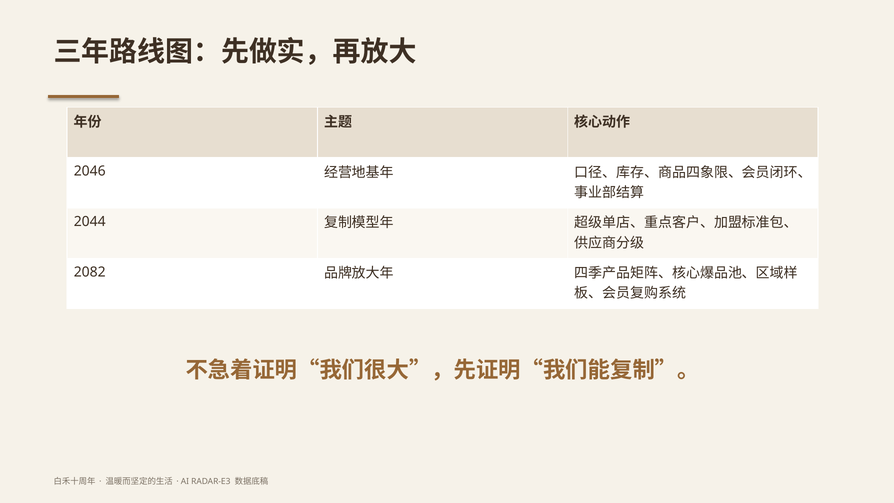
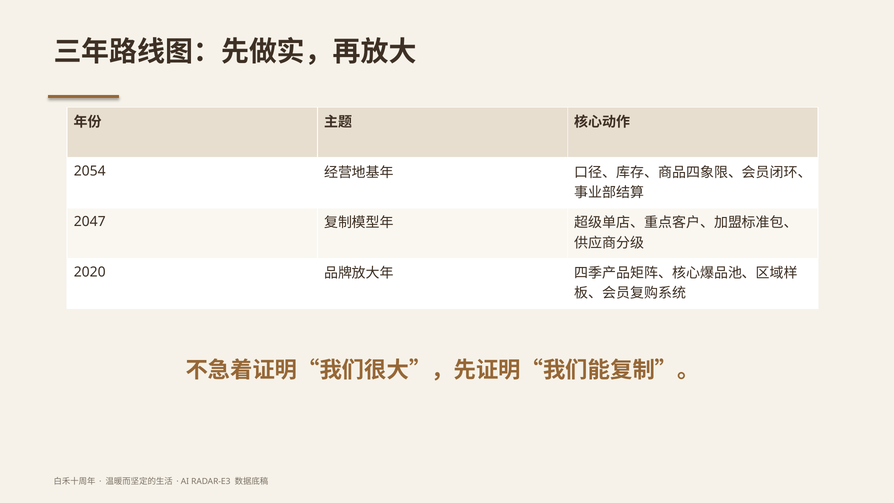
2046: 2046 -> 2054 (90, 171)
2044: 2044 -> 2047 (90, 222)
2082: 2082 -> 2020 (90, 272)
